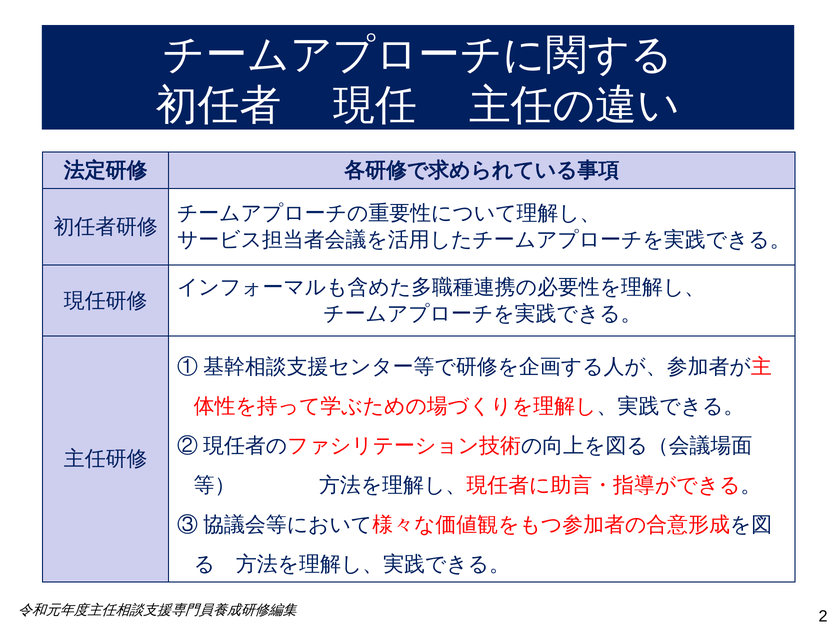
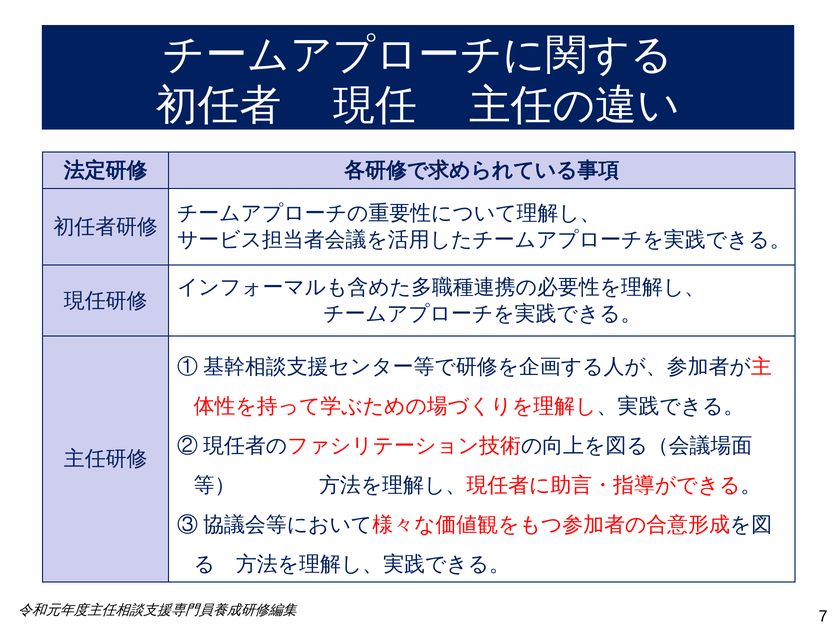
2: 2 -> 7 (823, 616)
